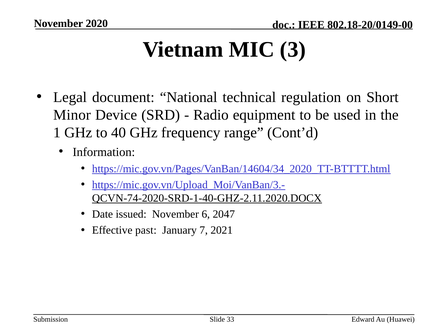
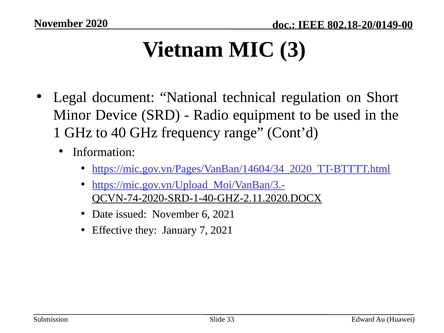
6 2047: 2047 -> 2021 (224, 214)
past: past -> they (146, 230)
